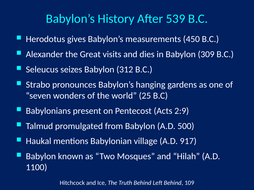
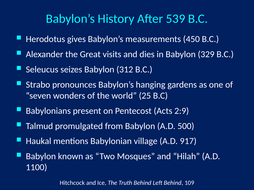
309: 309 -> 329 (206, 54)
